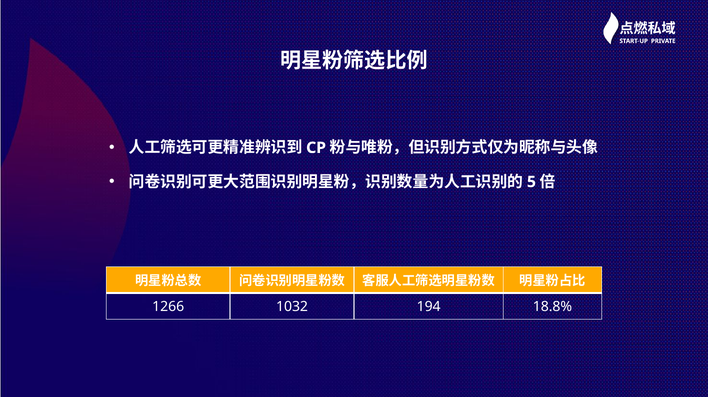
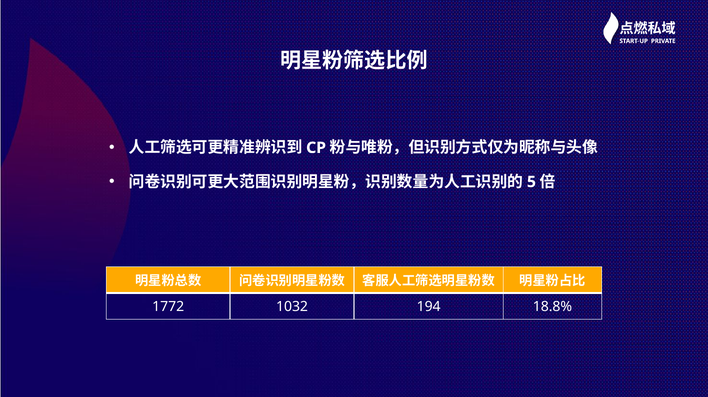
1266: 1266 -> 1772 (168, 307)
